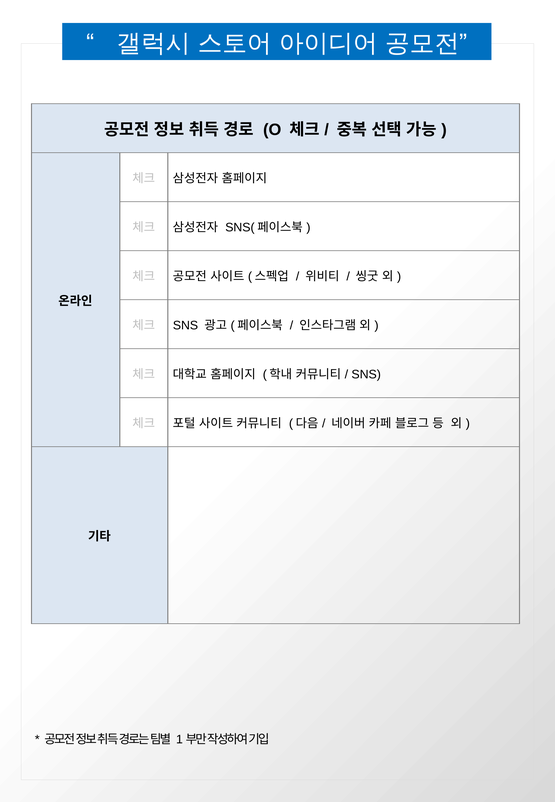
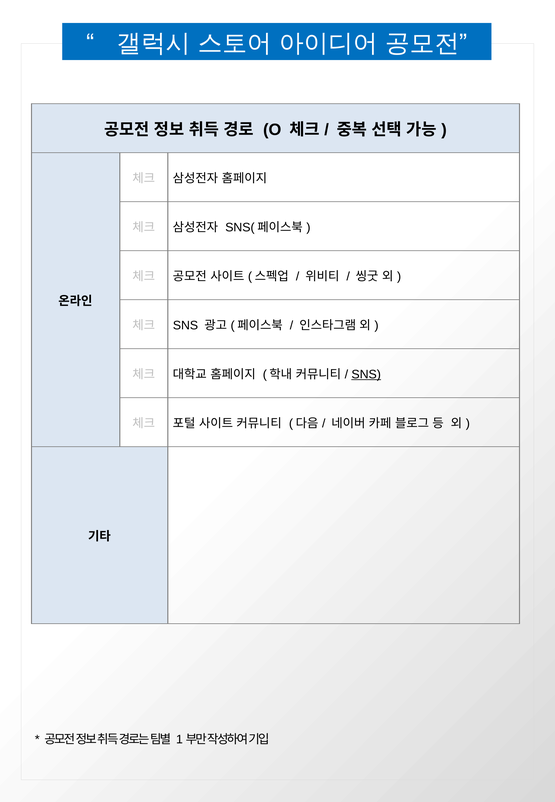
SNS underline: none -> present (366, 374)
